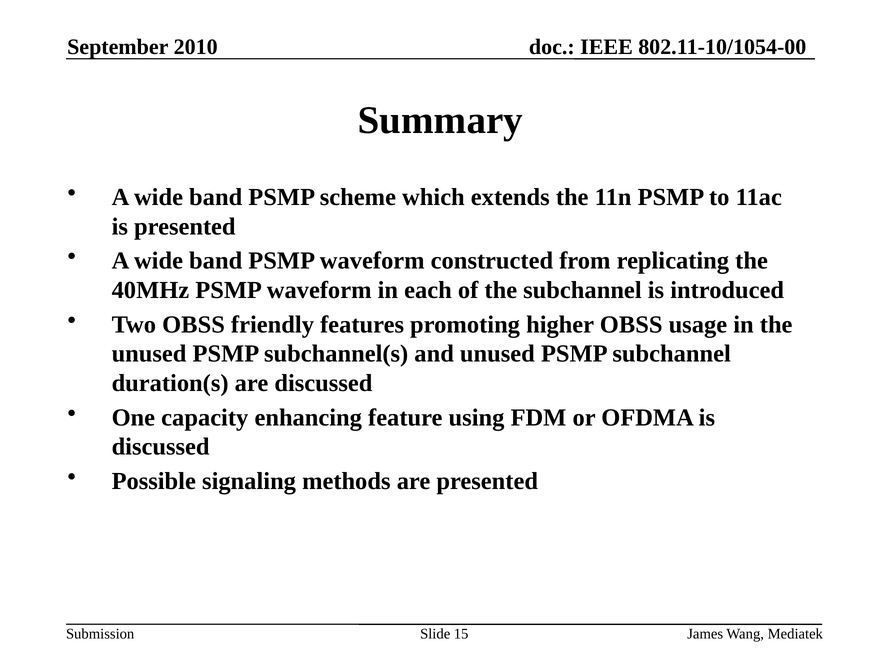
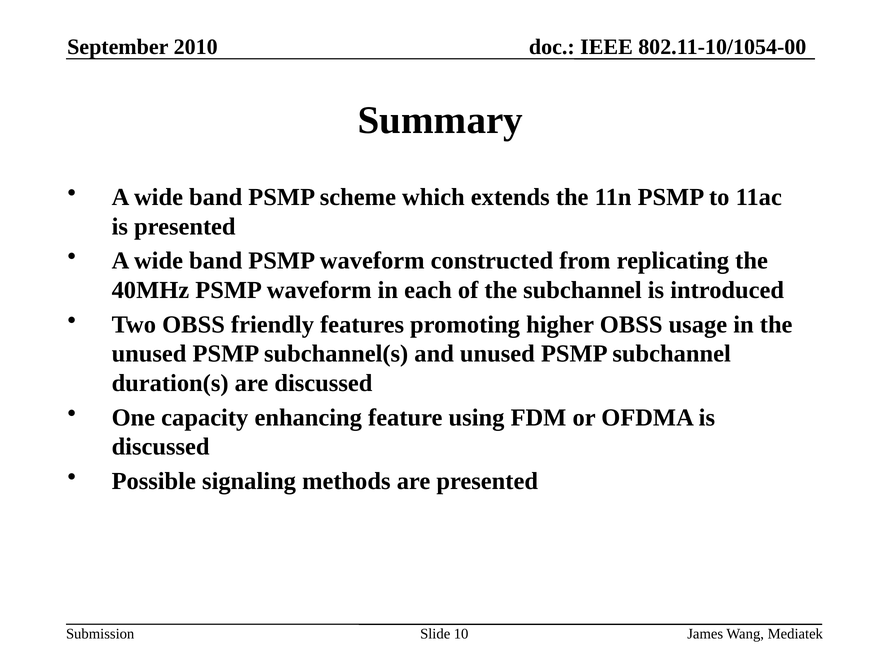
15: 15 -> 10 (461, 634)
